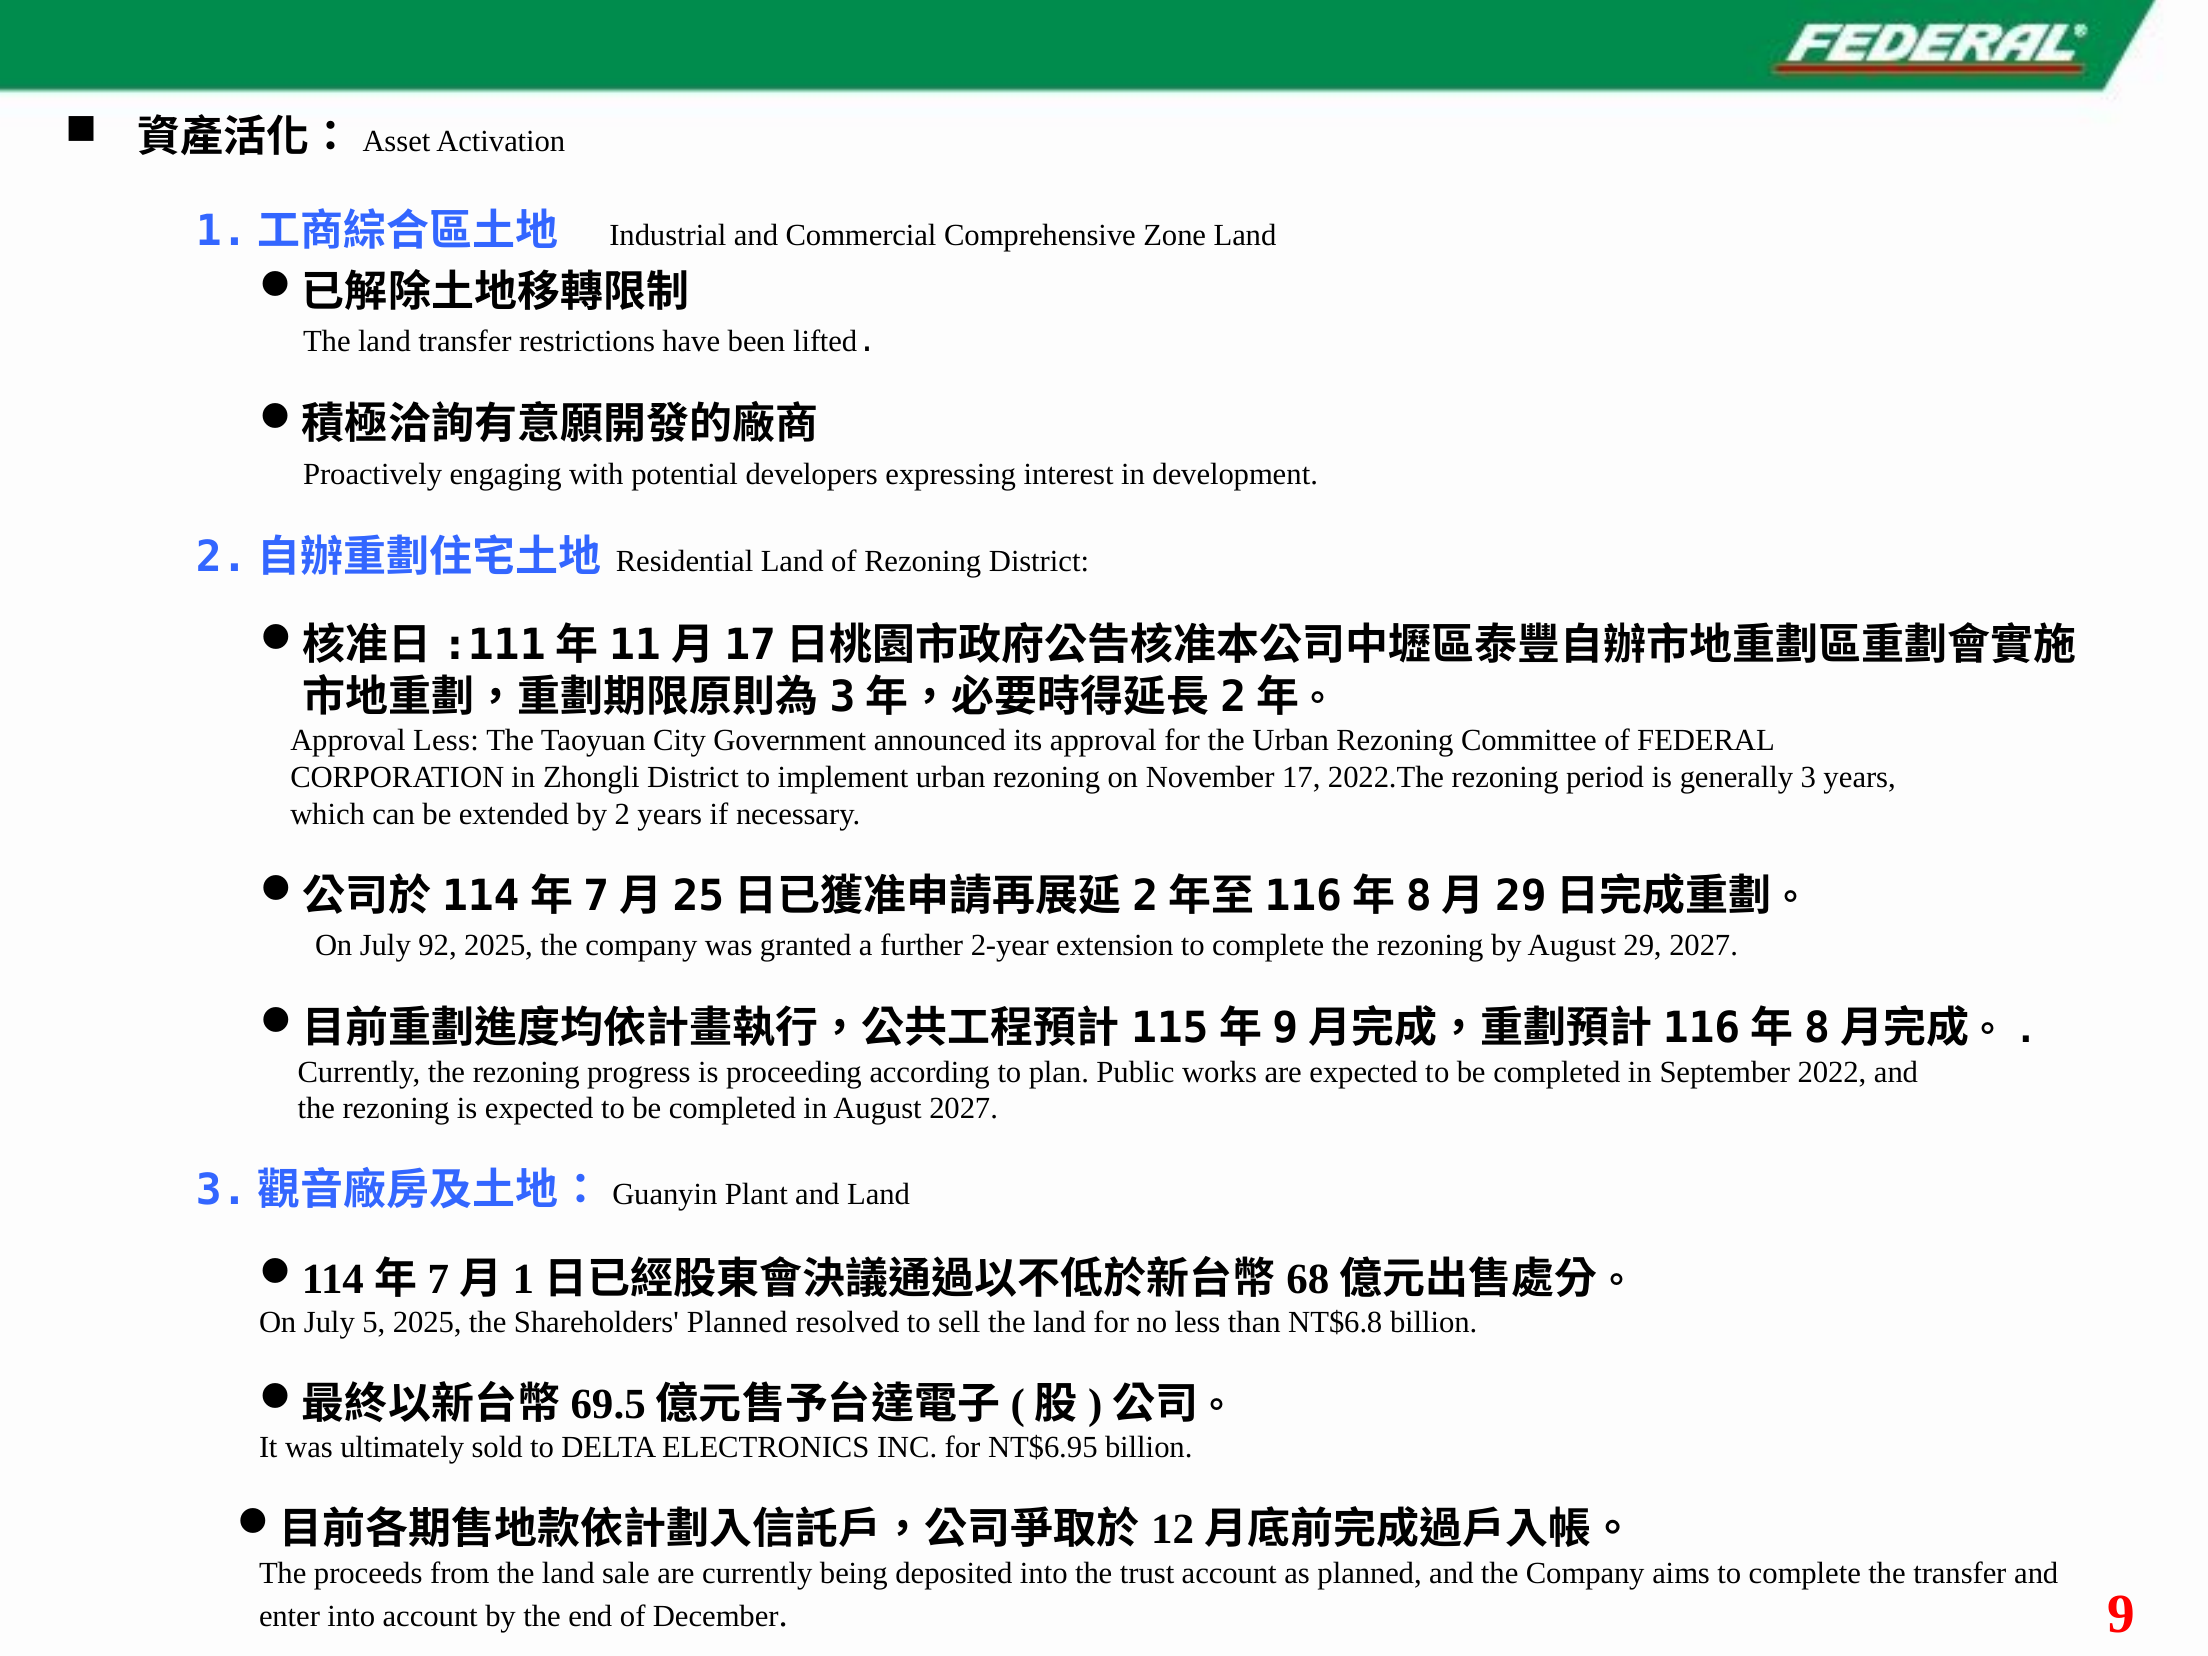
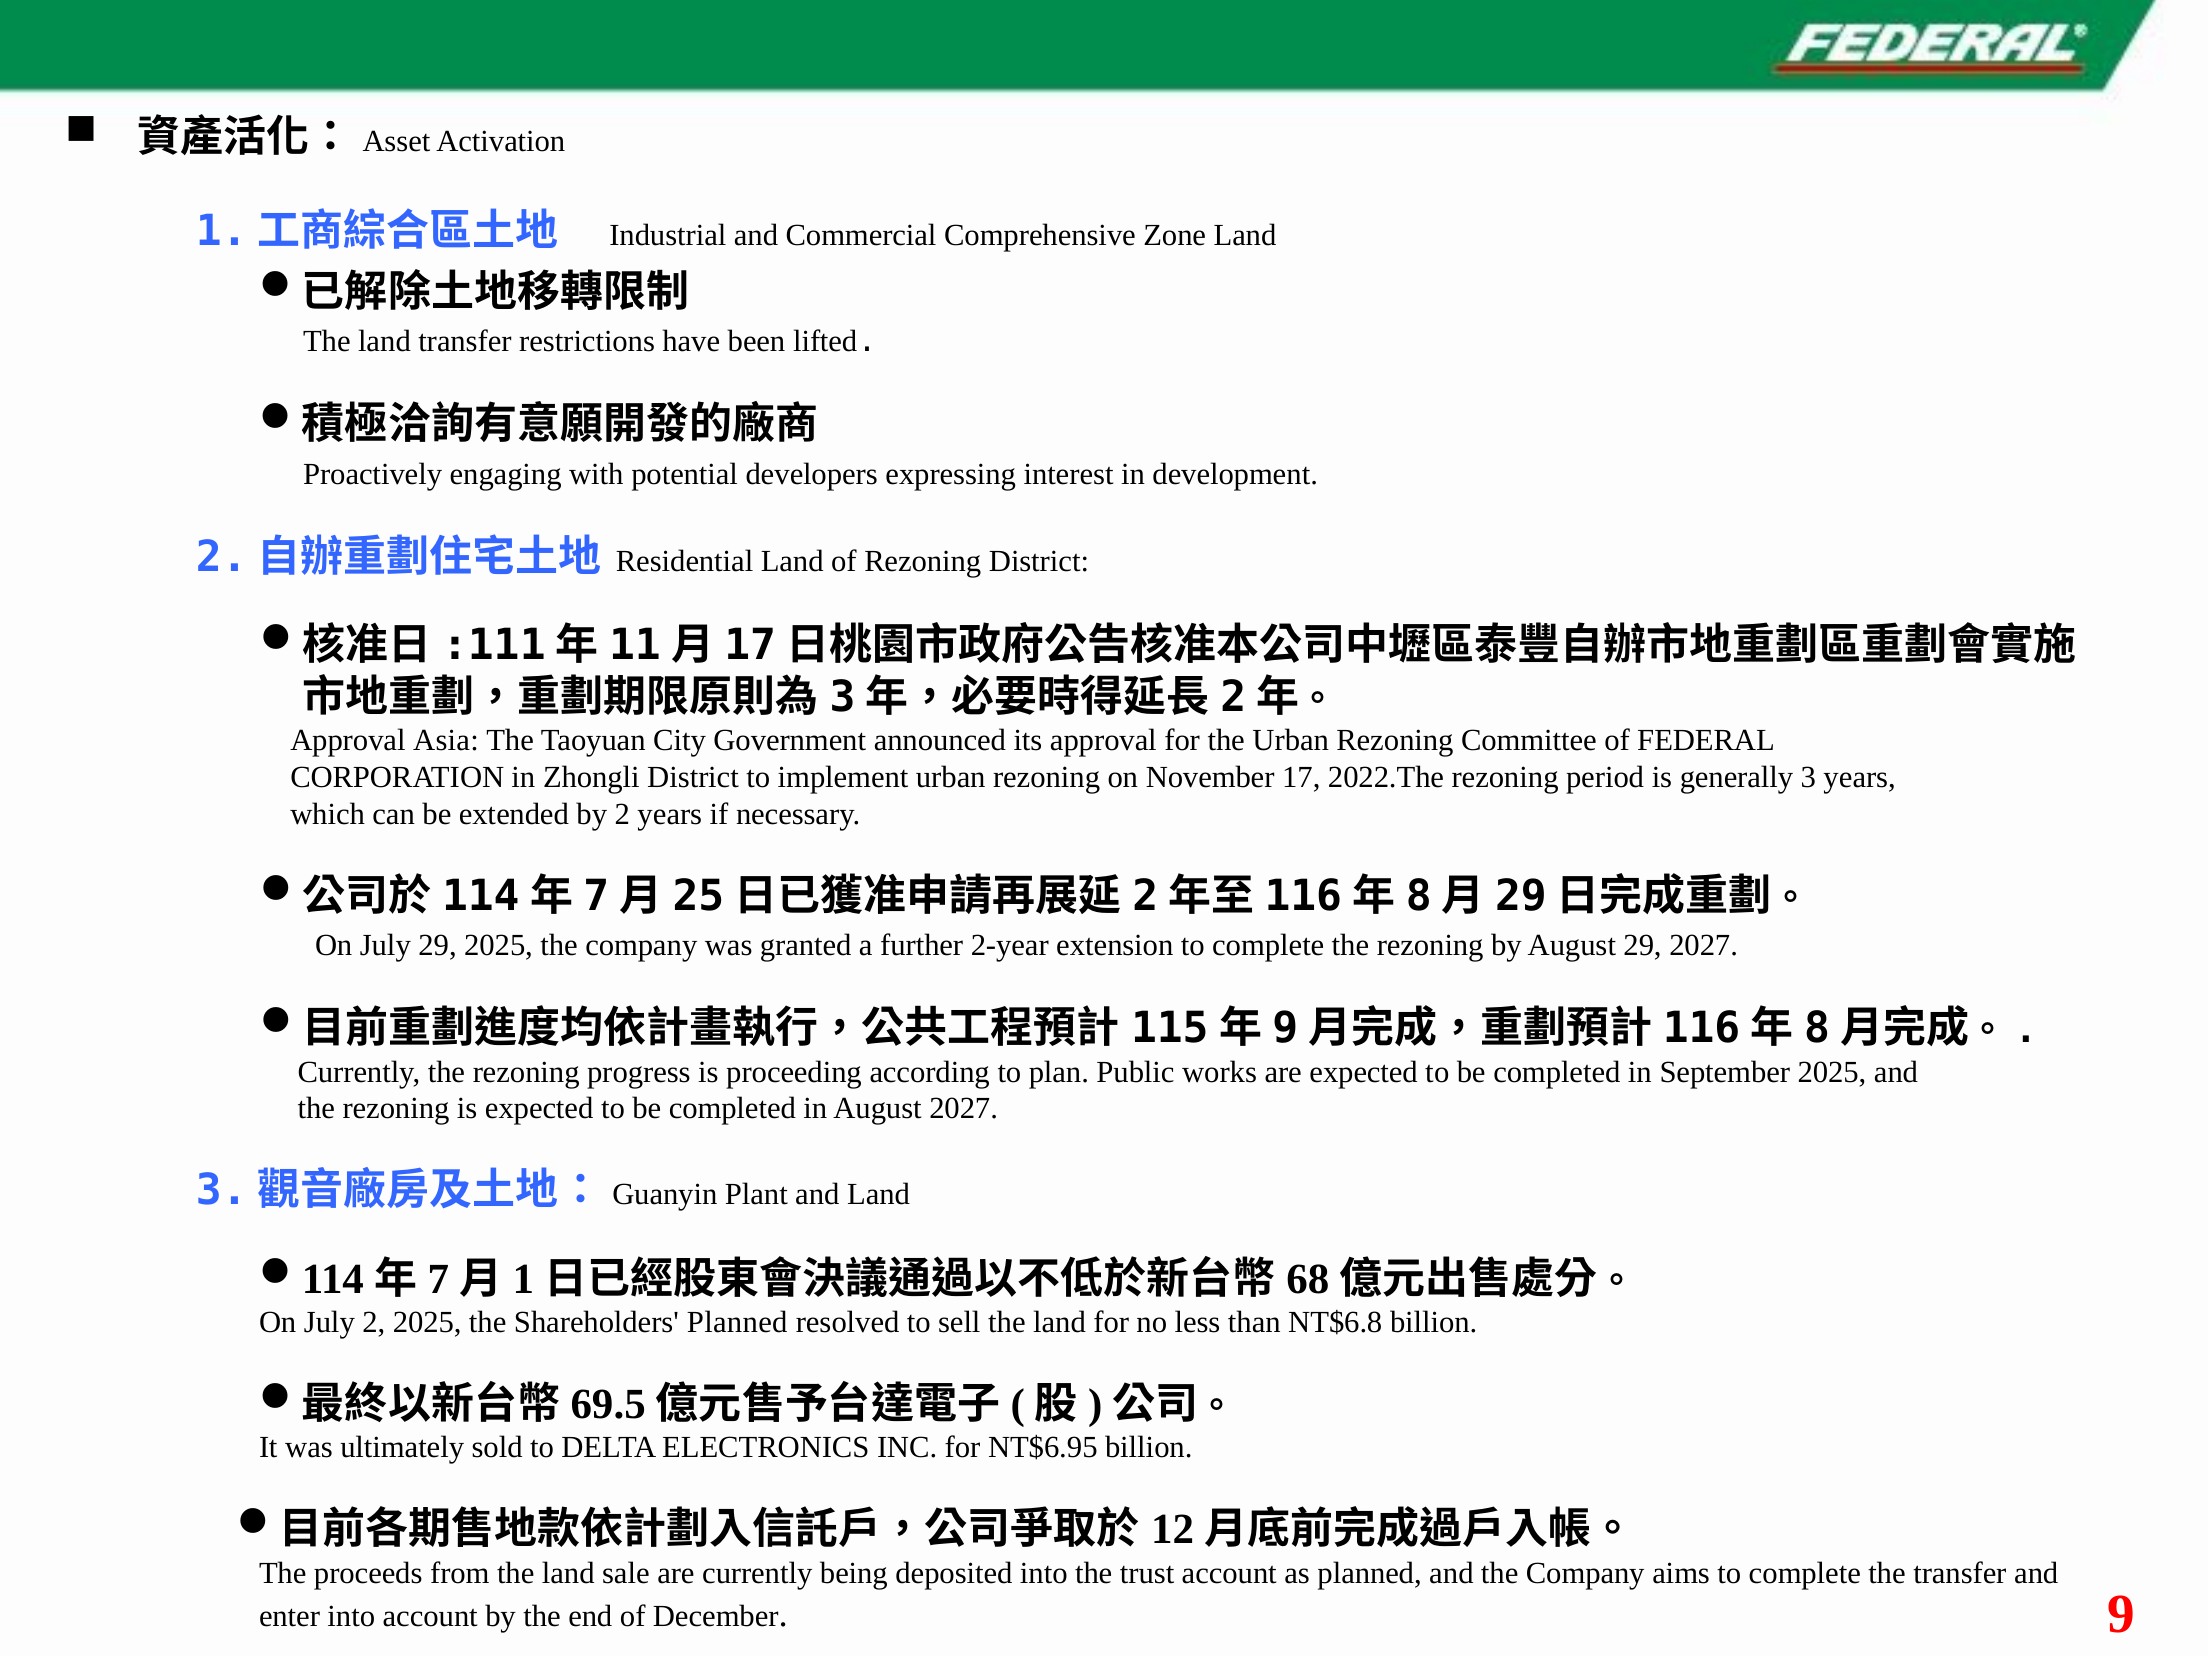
Approval Less: Less -> Asia (446, 740)
July 92: 92 -> 29 (438, 945)
September 2022: 2022 -> 2025 (1832, 1072)
July 5: 5 -> 2 (374, 1322)
